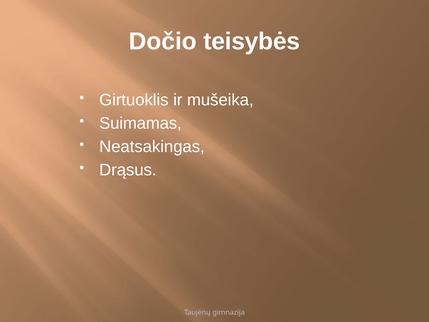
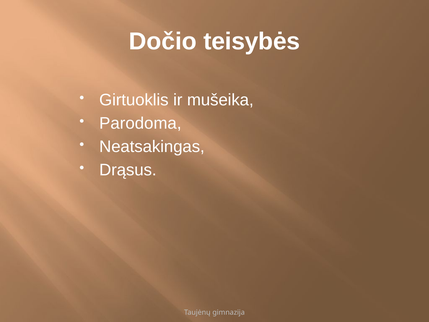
Suimamas: Suimamas -> Parodoma (140, 123)
